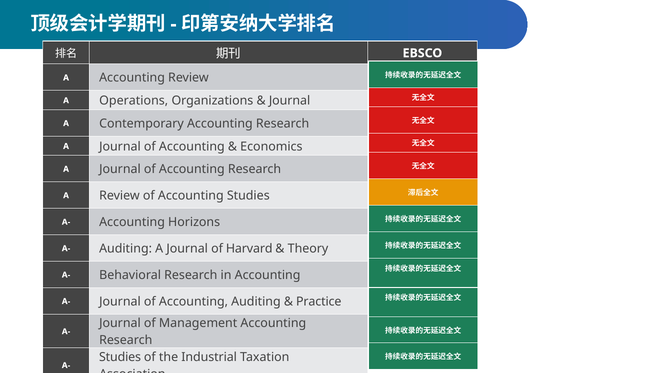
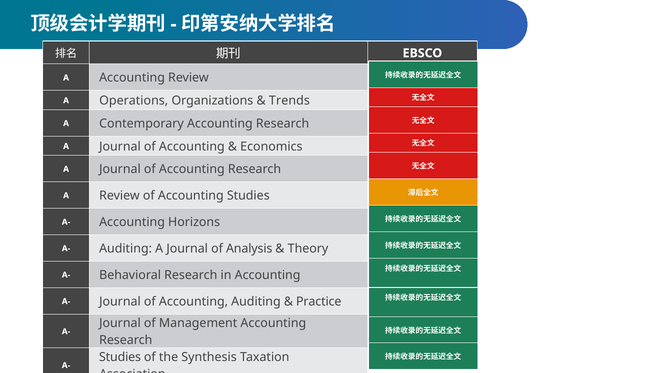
Journal: Journal -> Trends (289, 101)
Harvard: Harvard -> Analysis (249, 249)
Industrial: Industrial -> Synthesis (209, 357)
